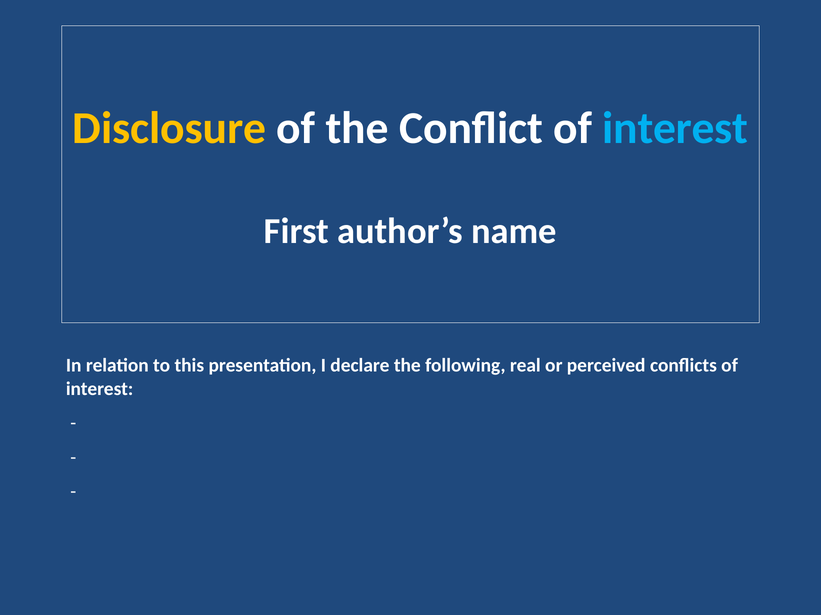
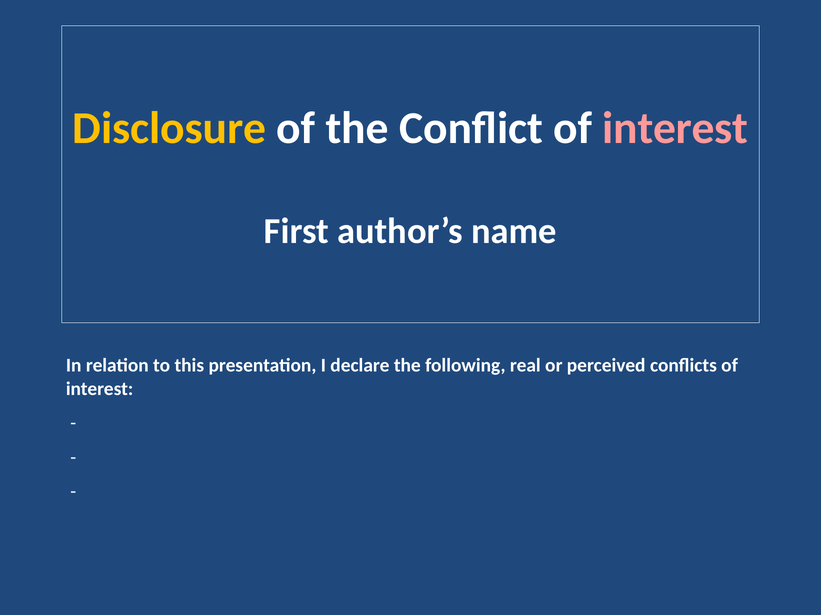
interest colour: light blue -> pink (675, 128)
